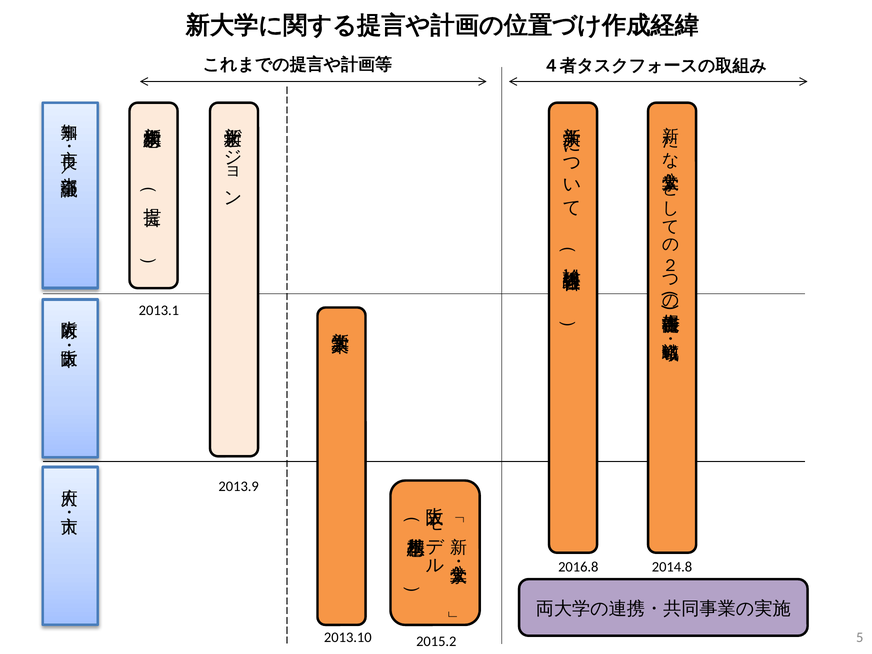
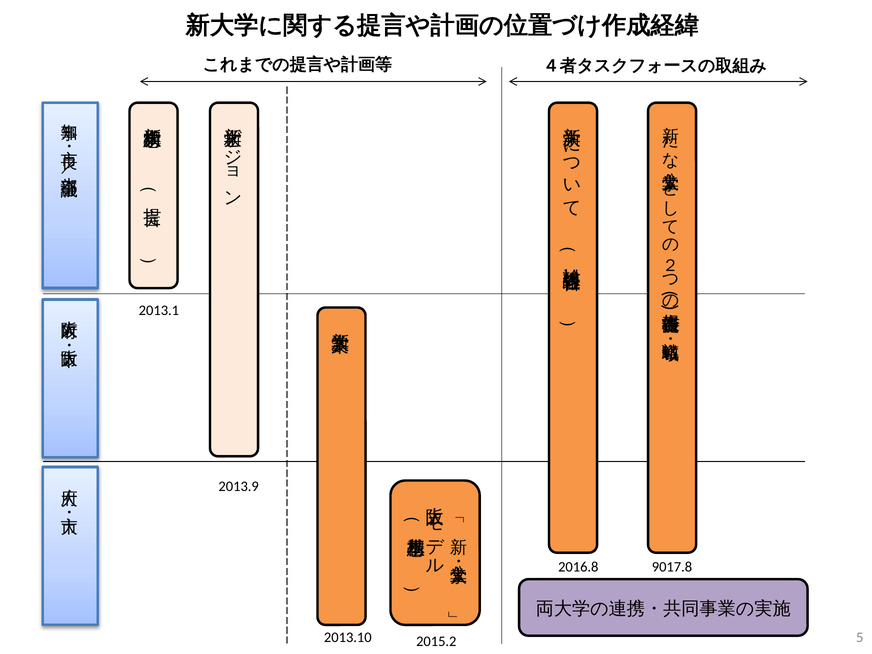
2014.8: 2014.8 -> 9017.8 (672, 567)
